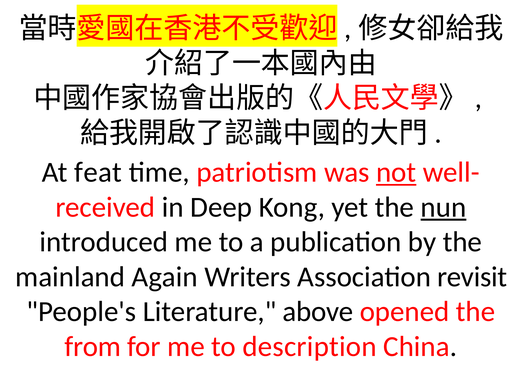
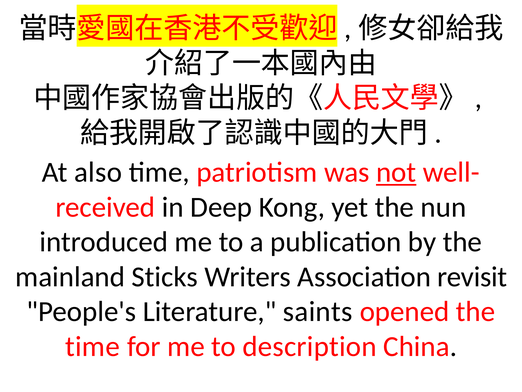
feat: feat -> also (98, 172)
nun underline: present -> none (443, 207)
Again: Again -> Sticks (165, 276)
above: above -> saints (318, 311)
from: from -> time (92, 346)
